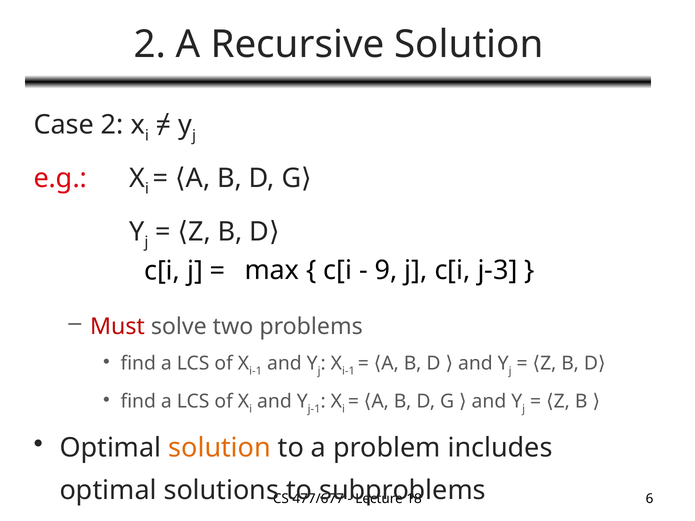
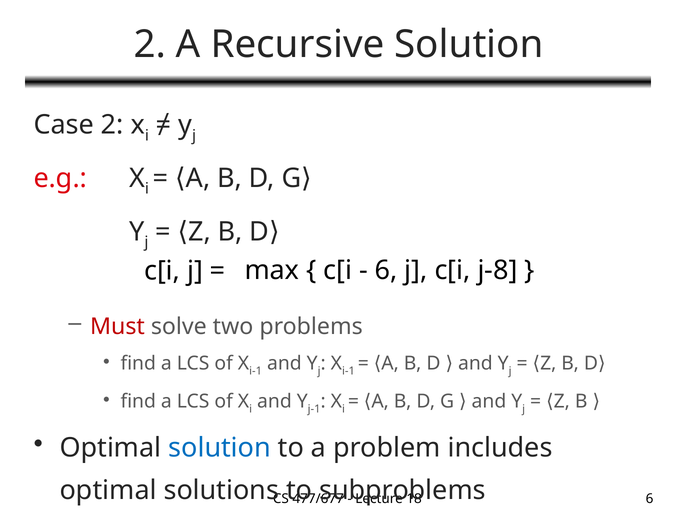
9: 9 -> 6 (386, 270)
j-3: j-3 -> j-8 (498, 270)
solution colour: orange -> blue (220, 448)
